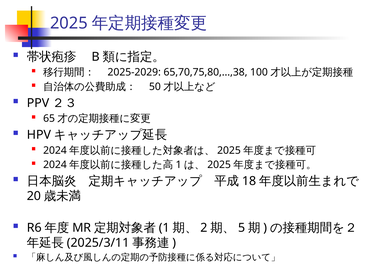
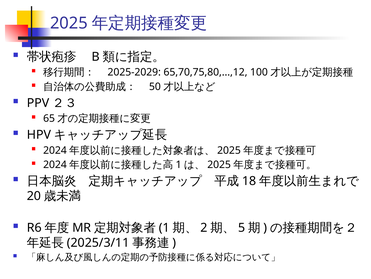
65,70,75,80,...,38: 65,70,75,80,...,38 -> 65,70,75,80,...,12 (205, 72)
